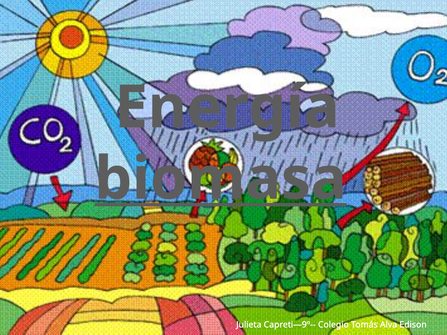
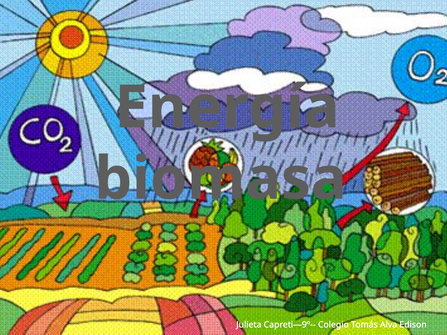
biomasa underline: present -> none (221, 179)
